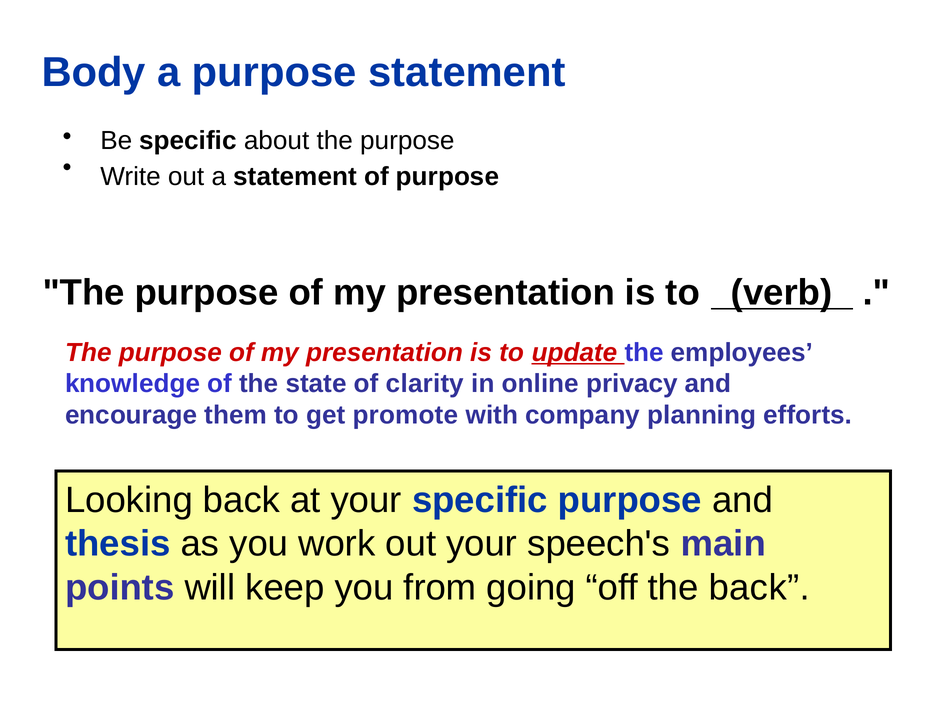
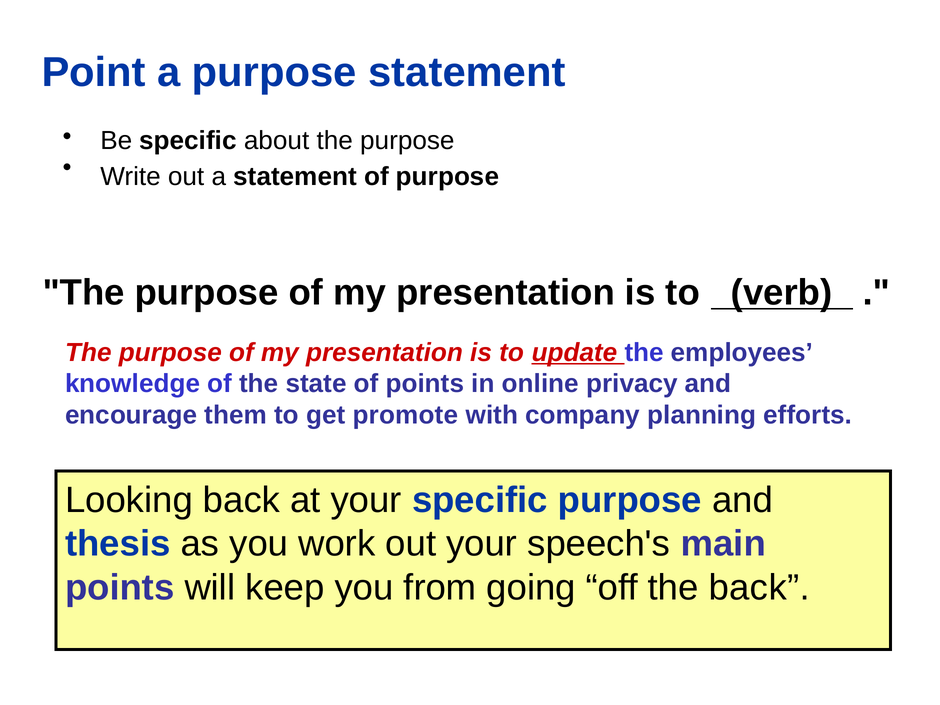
Body: Body -> Point (94, 72)
of clarity: clarity -> points (425, 384)
